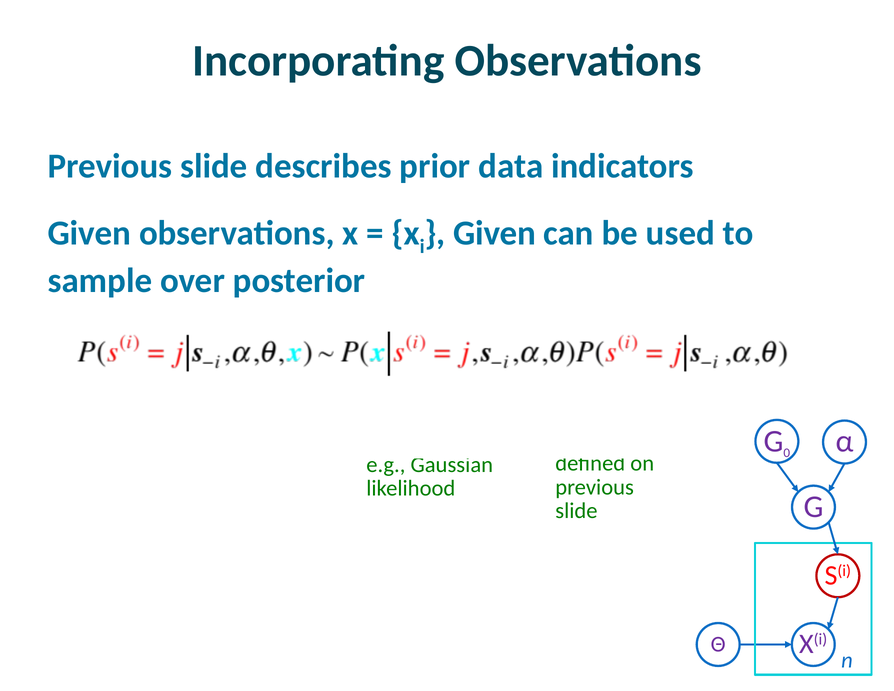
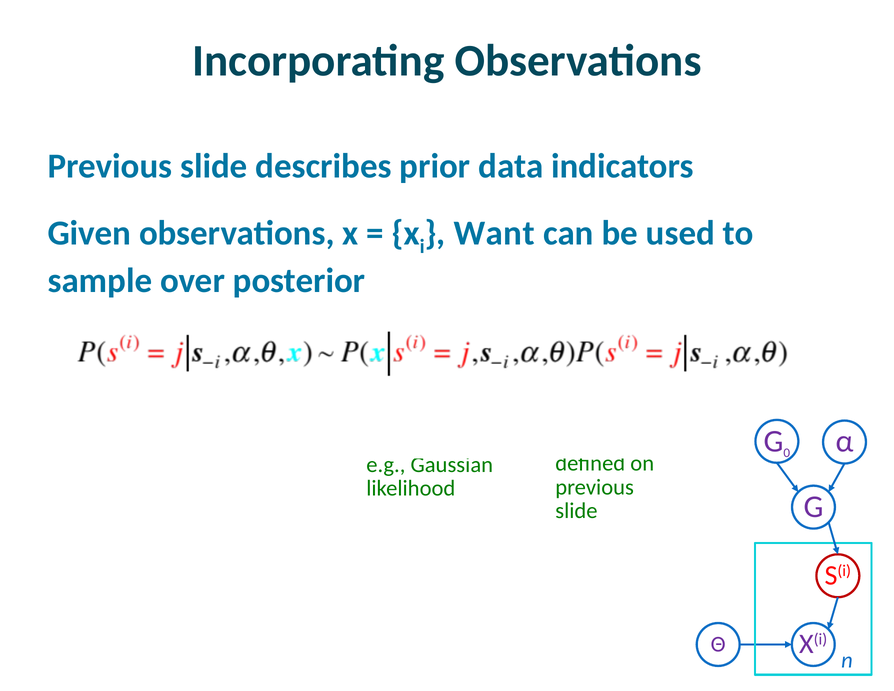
Given: Given -> Want (494, 233)
